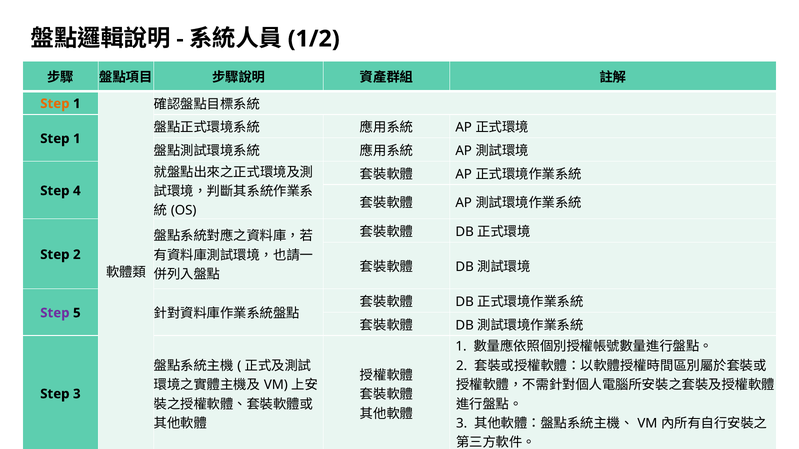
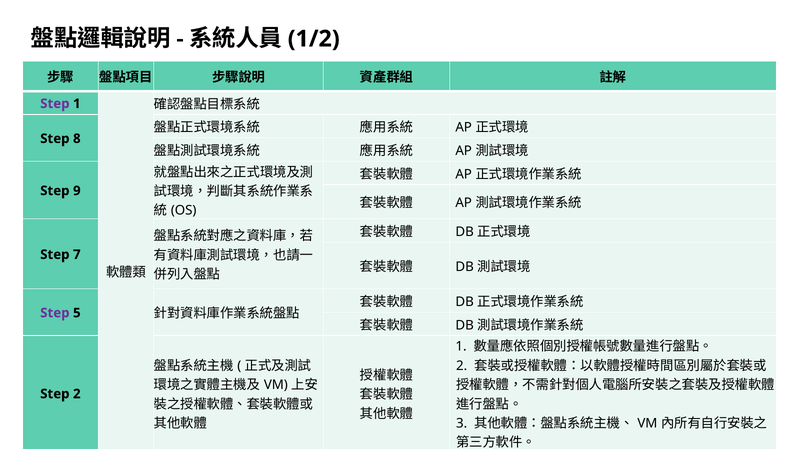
Step colour: orange -> purple (55, 104)
1: 1 -> 8 (77, 139)
4: 4 -> 9 (77, 191)
Step 2: 2 -> 7 (77, 255)
Step 3: 3 -> 2 (77, 394)
